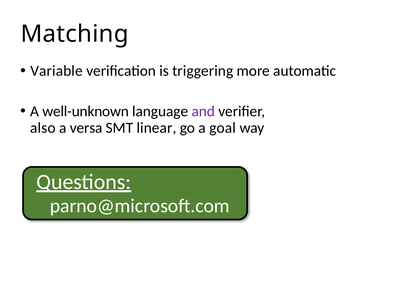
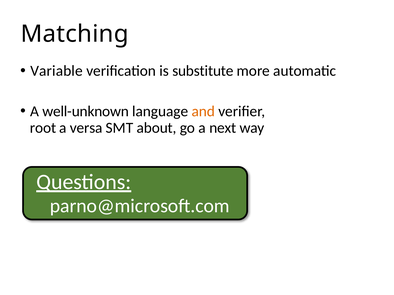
triggering: triggering -> substitute (203, 71)
and colour: purple -> orange (203, 111)
also: also -> root (43, 128)
linear: linear -> about (157, 128)
goal: goal -> next (223, 128)
